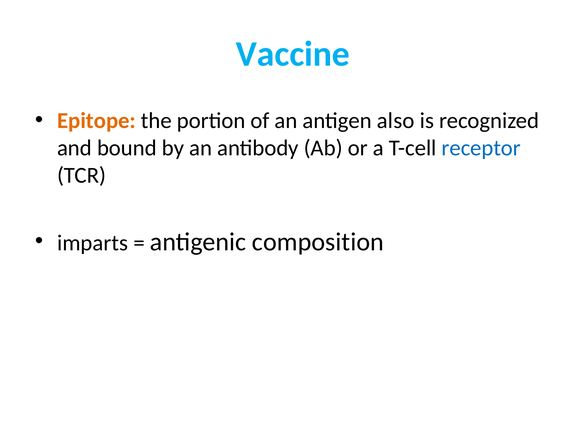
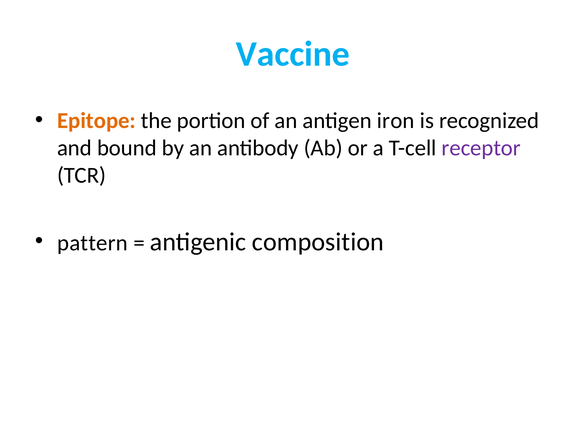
also: also -> iron (396, 121)
receptor colour: blue -> purple (481, 148)
imparts: imparts -> pattern (93, 243)
